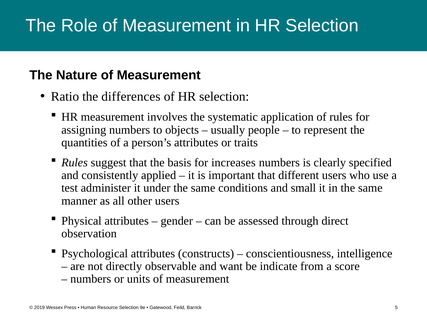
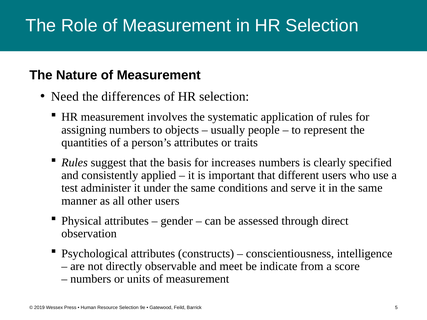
Ratio: Ratio -> Need (65, 96)
small: small -> serve (303, 188)
want: want -> meet (231, 266)
